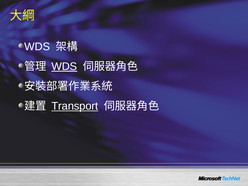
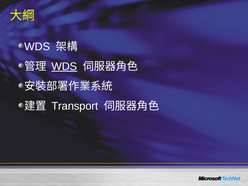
Transport underline: present -> none (75, 106)
